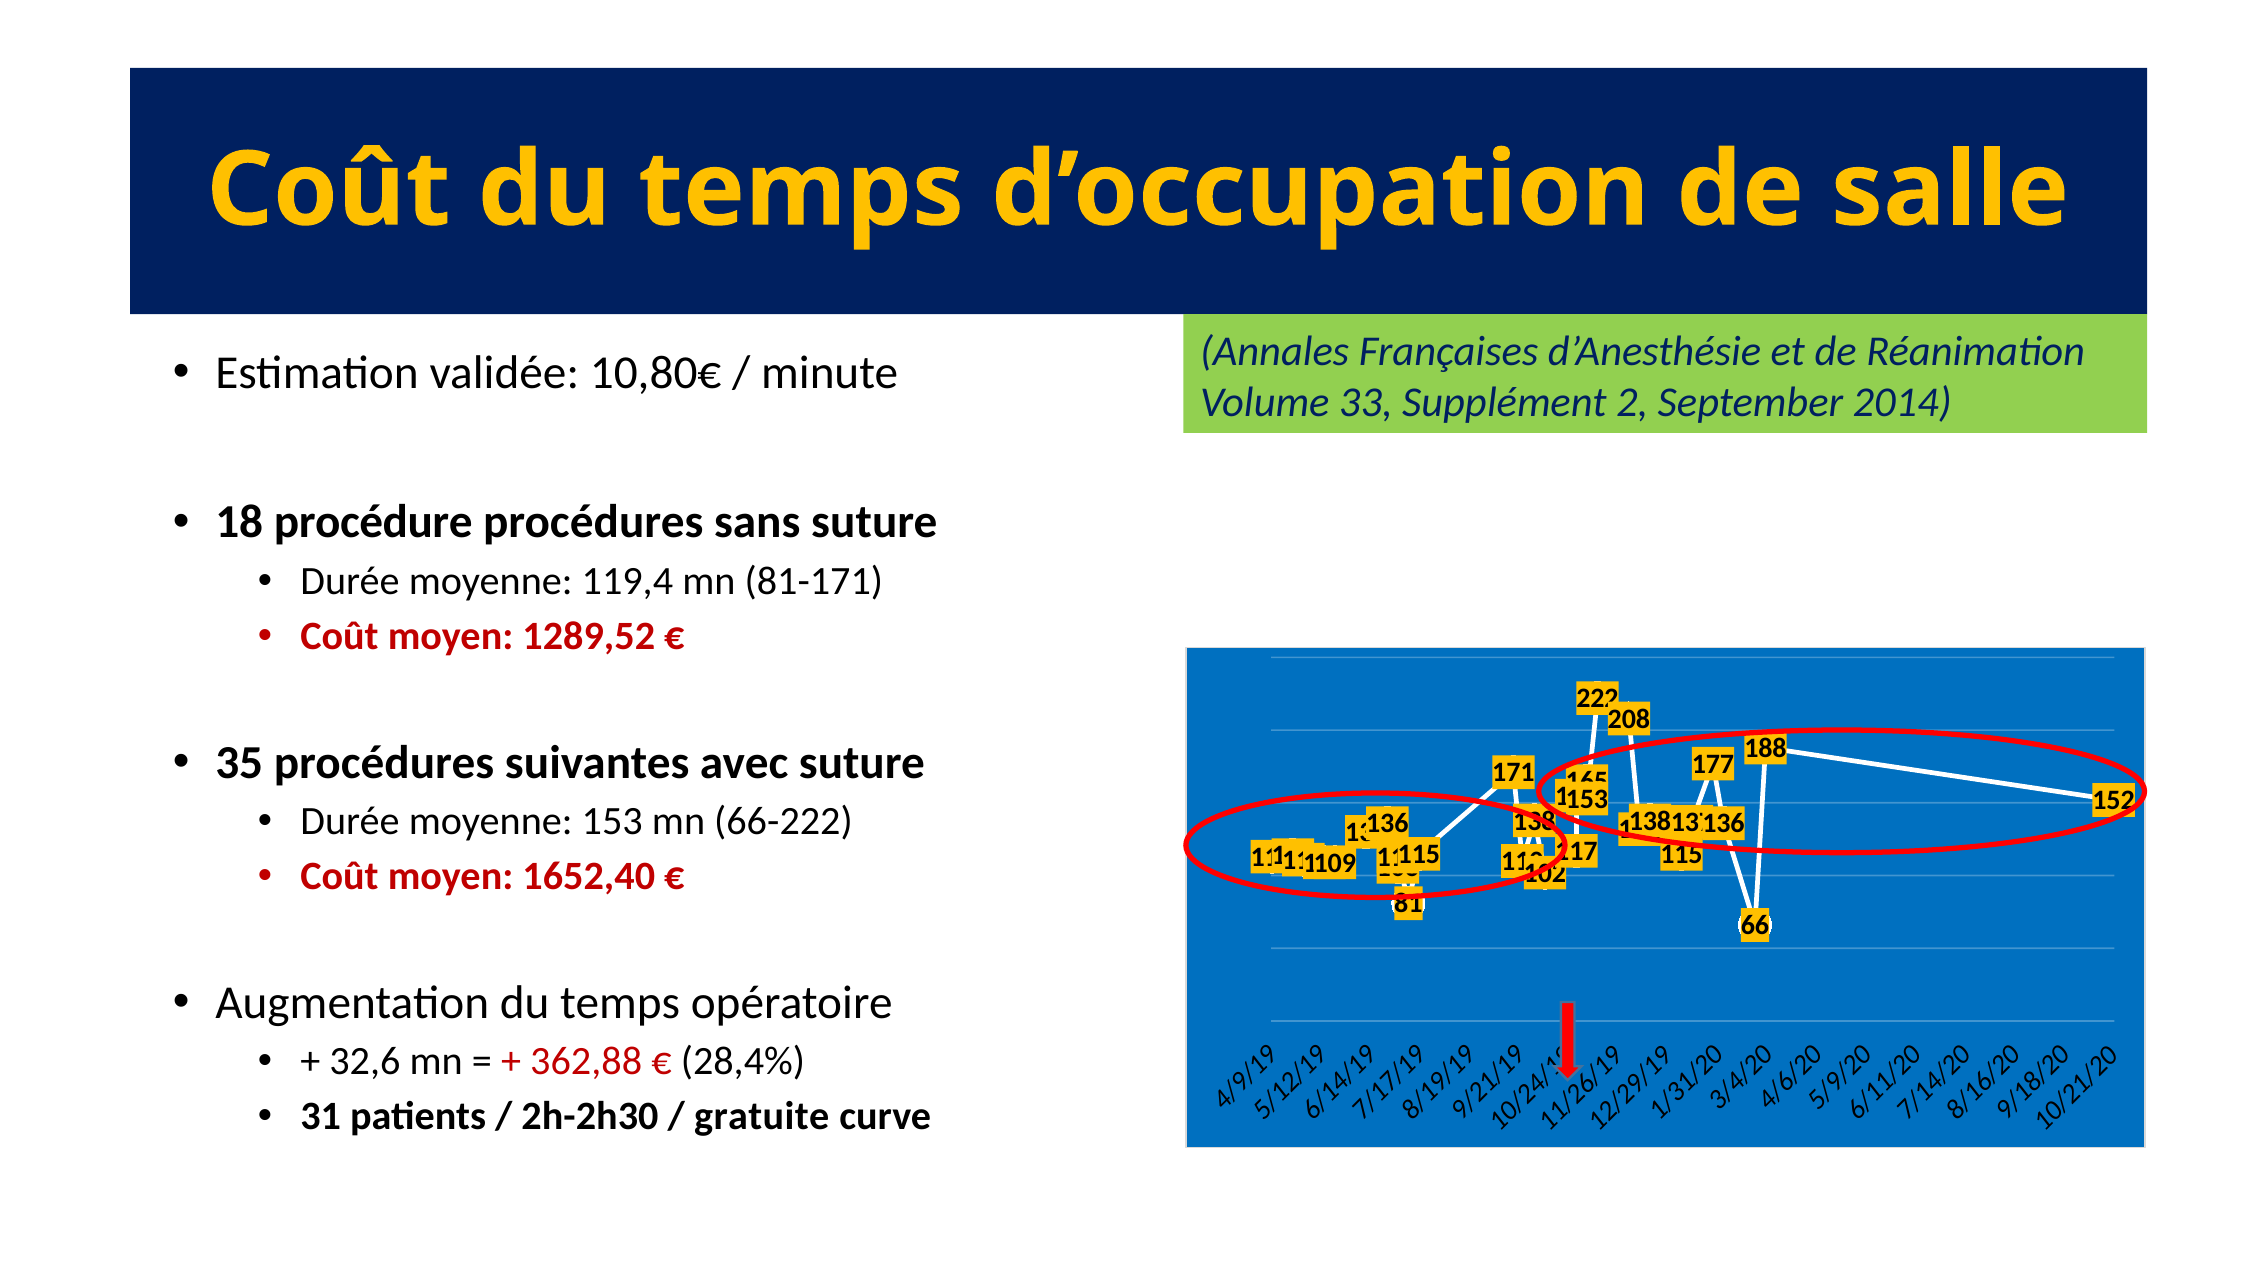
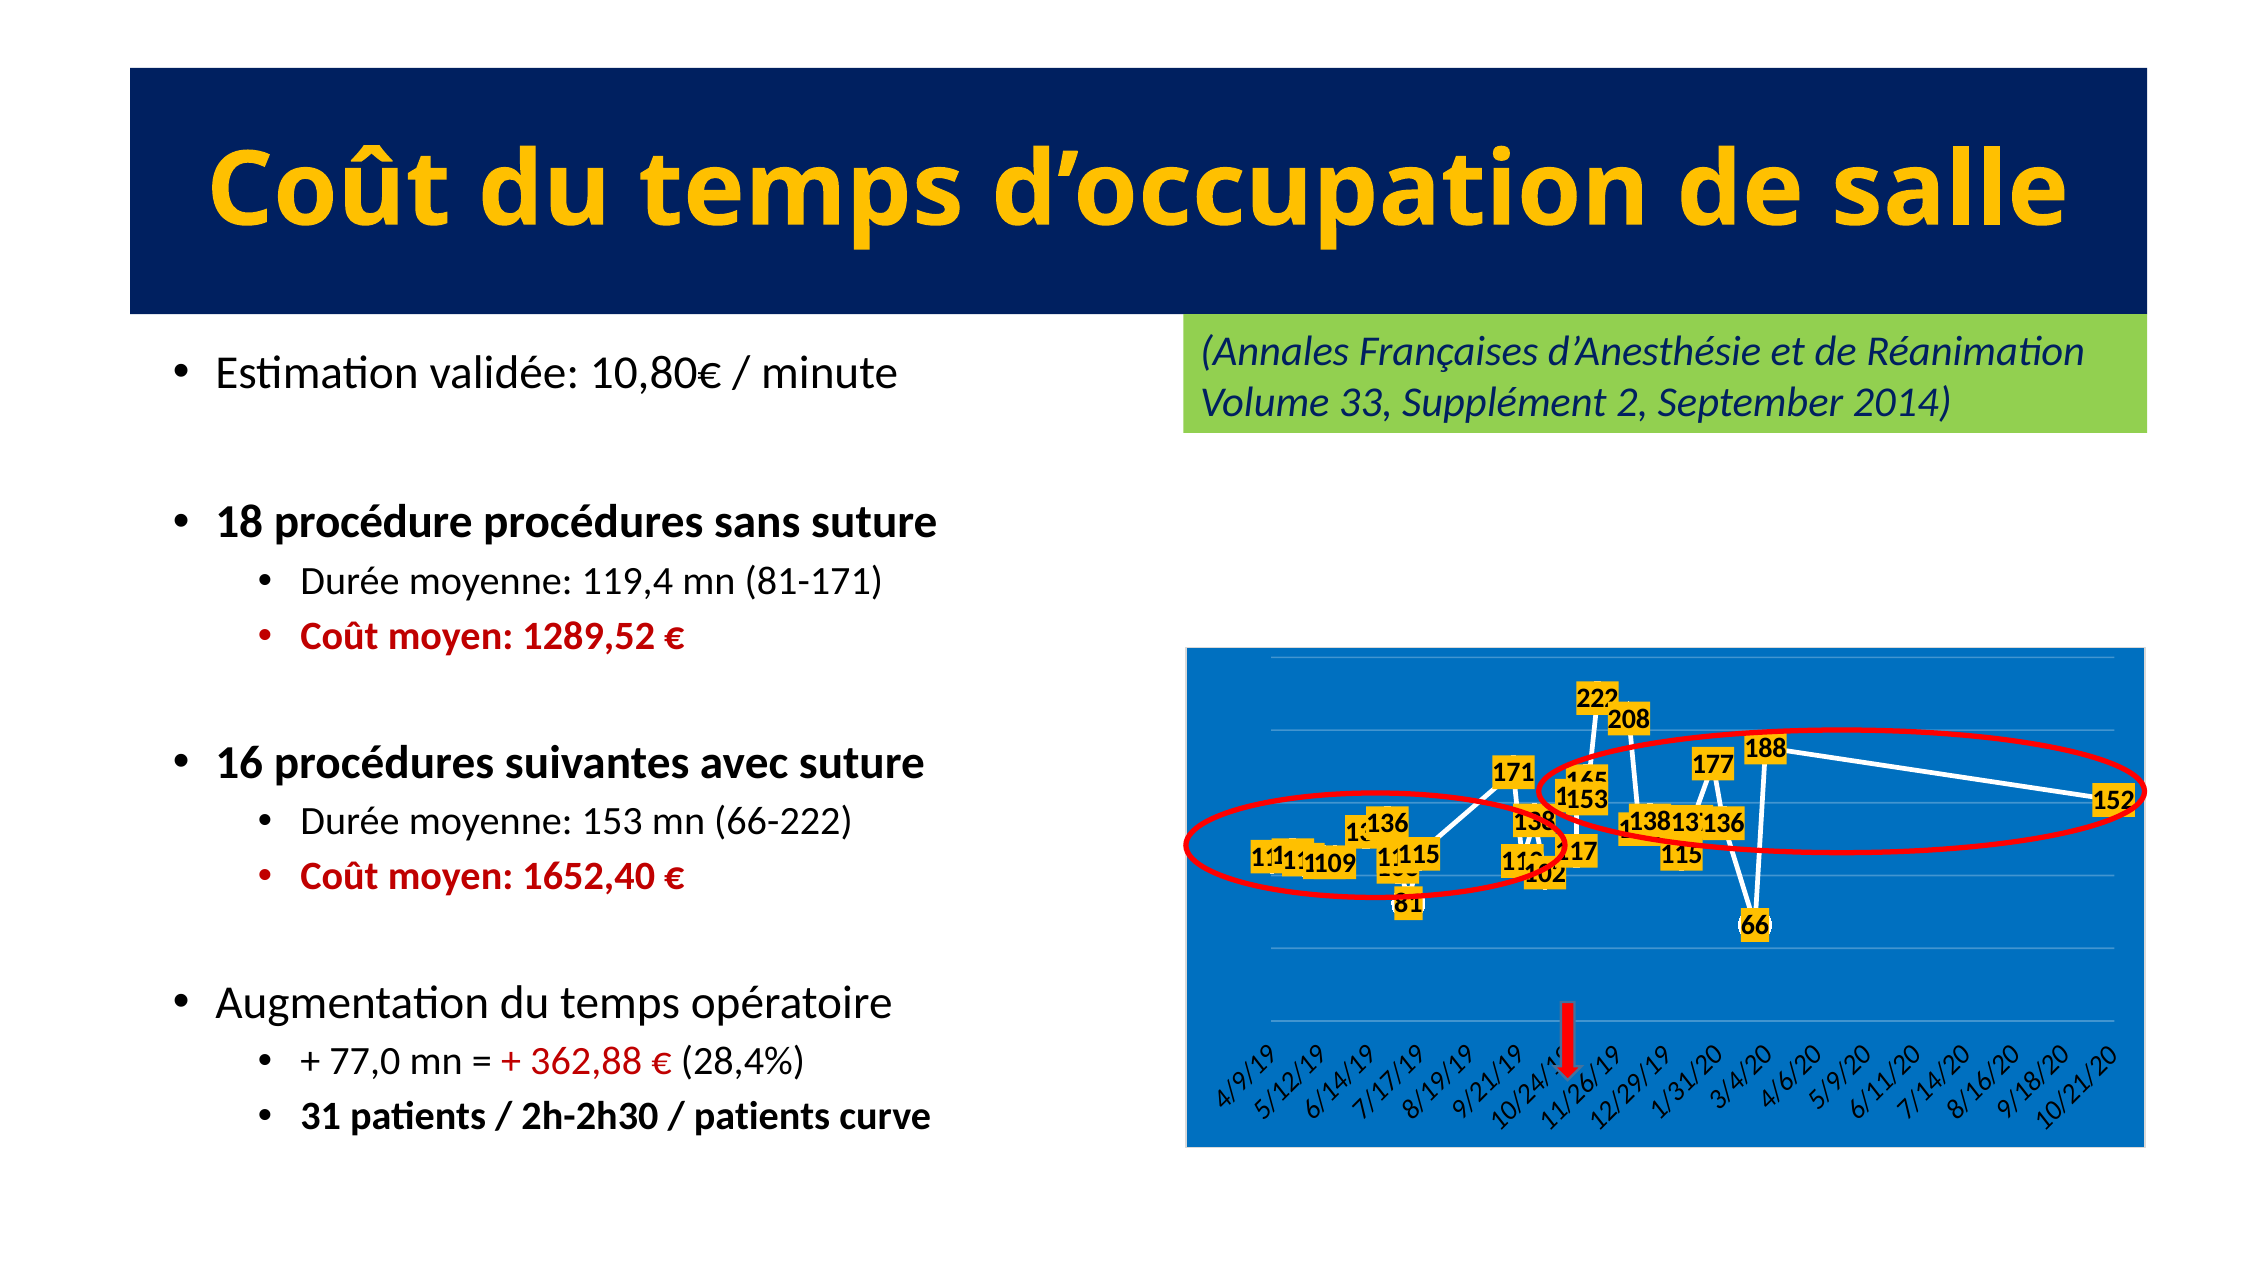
35: 35 -> 16 (239, 763)
32,6: 32,6 -> 77,0 (365, 1062)
gratuite: gratuite -> patients (762, 1117)
